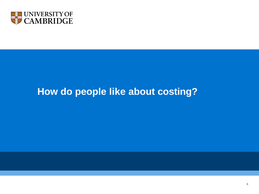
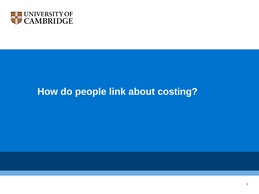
like: like -> link (117, 92)
